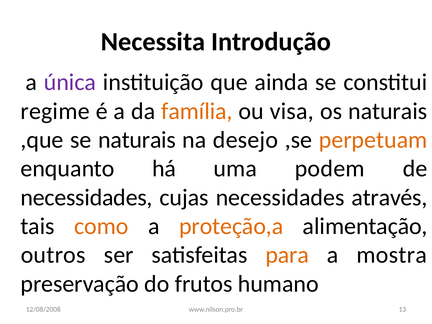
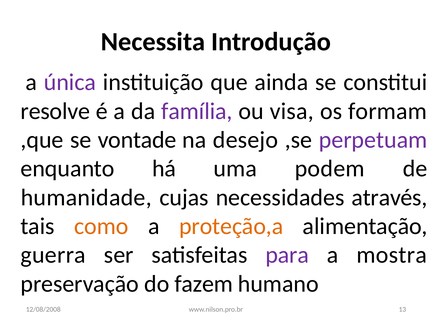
regime: regime -> resolve (55, 111)
família colour: orange -> purple (197, 111)
os naturais: naturais -> formam (388, 111)
se naturais: naturais -> vontade (137, 140)
perpetuam colour: orange -> purple (373, 140)
necessidades: necessidades -> humanidade (86, 197)
outros: outros -> guerra (53, 255)
para colour: orange -> purple (287, 255)
frutos: frutos -> fazem (204, 284)
